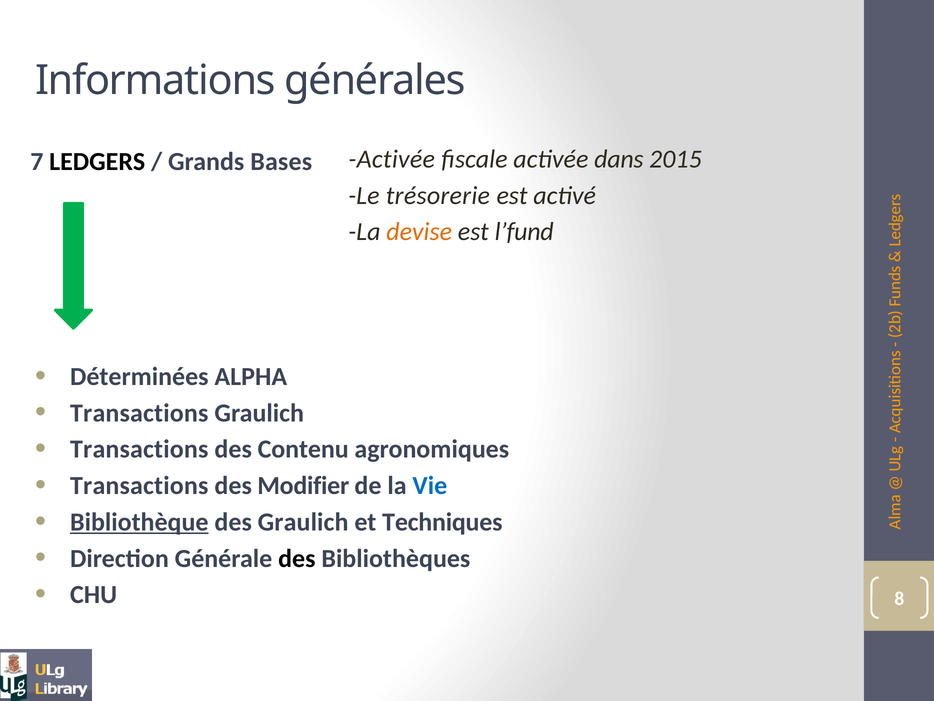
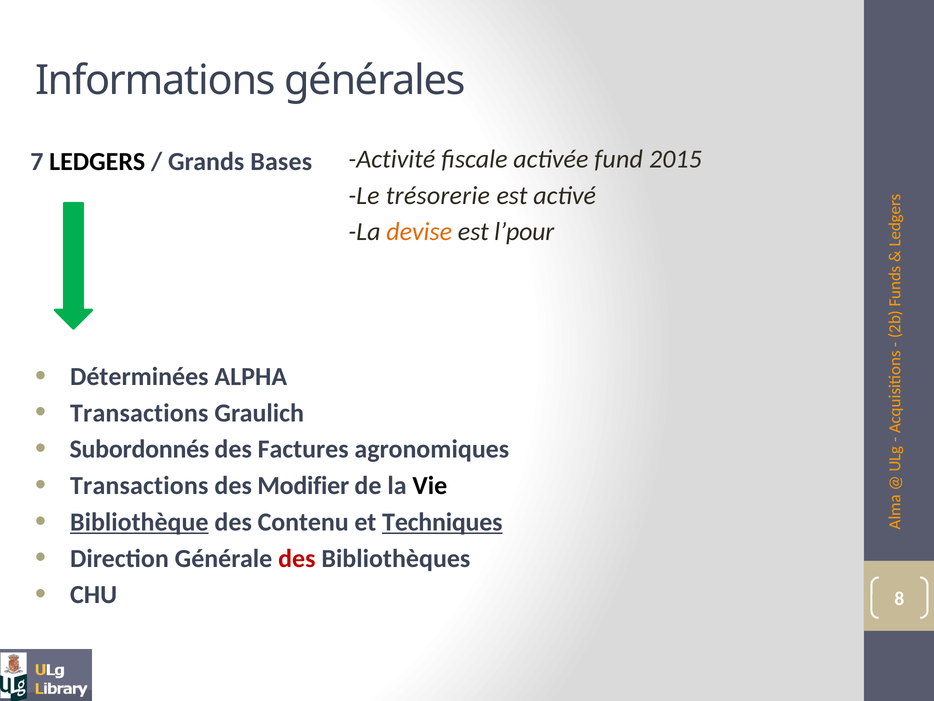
Activée: Activée -> Activité (392, 159)
dans: dans -> fund (619, 159)
l’fund: l’fund -> l’pour (524, 232)
Transactions: Transactions -> Subordonnés (139, 449)
Contenu: Contenu -> Factures (303, 449)
Vie colour: blue -> black (430, 485)
des Graulich: Graulich -> Contenu (303, 522)
Techniques underline: none -> present (442, 522)
des colour: black -> red (297, 558)
